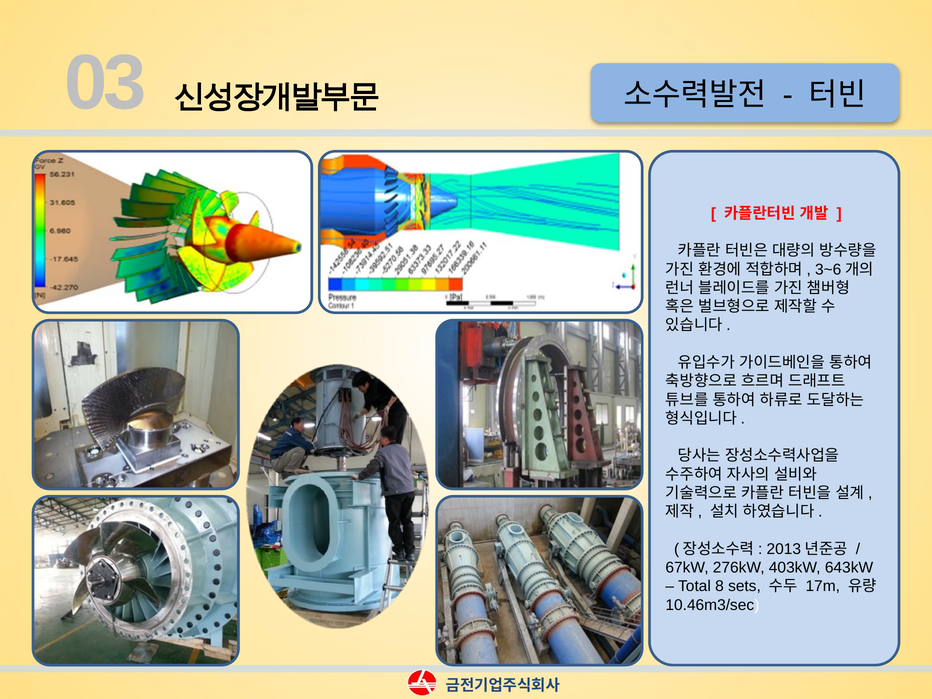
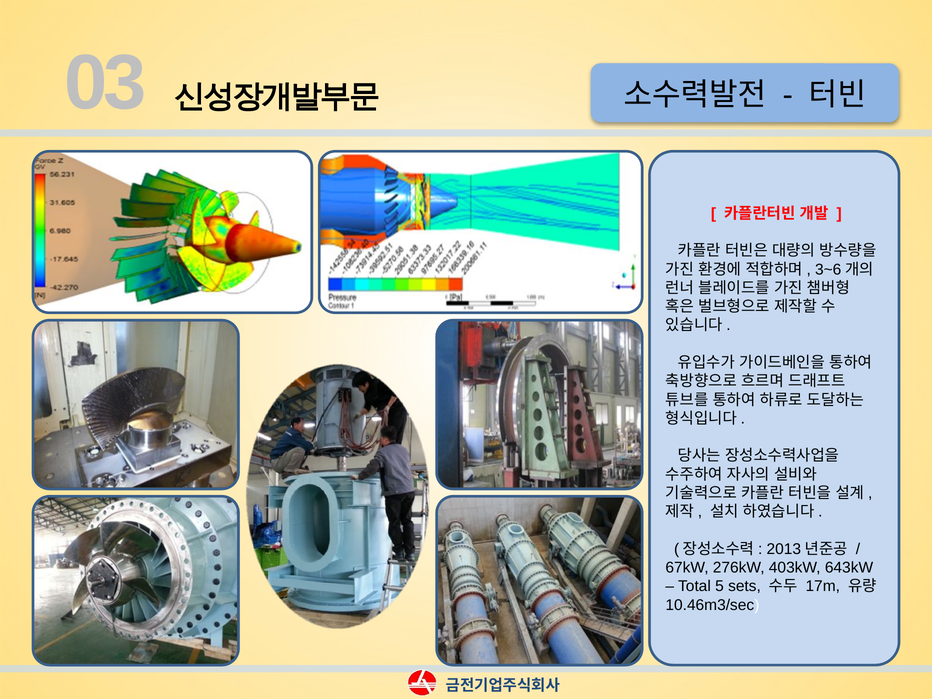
8: 8 -> 5 (719, 586)
